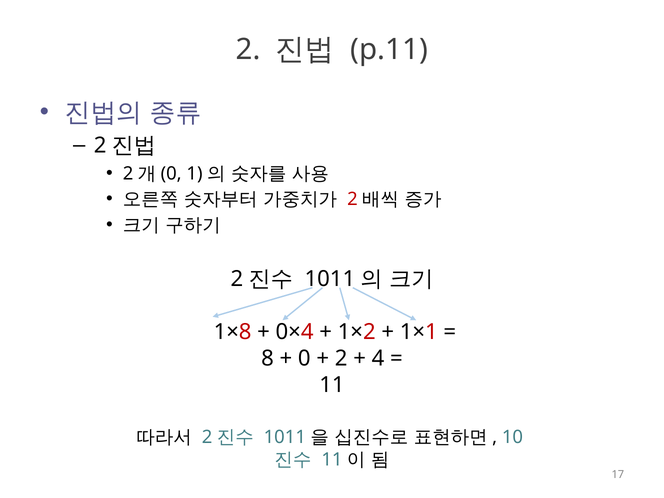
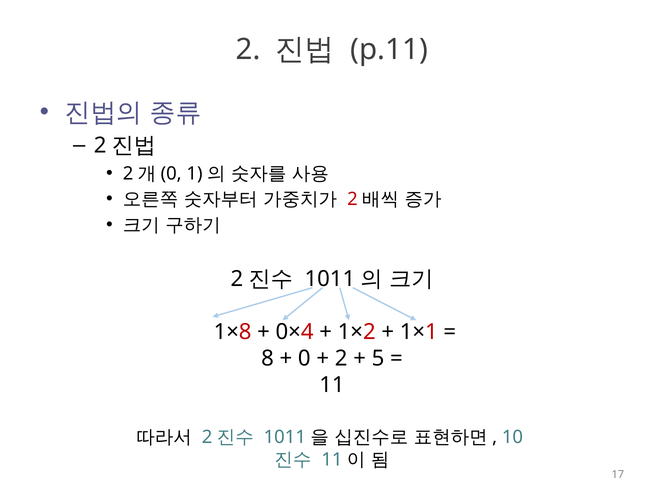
4: 4 -> 5 (378, 359)
